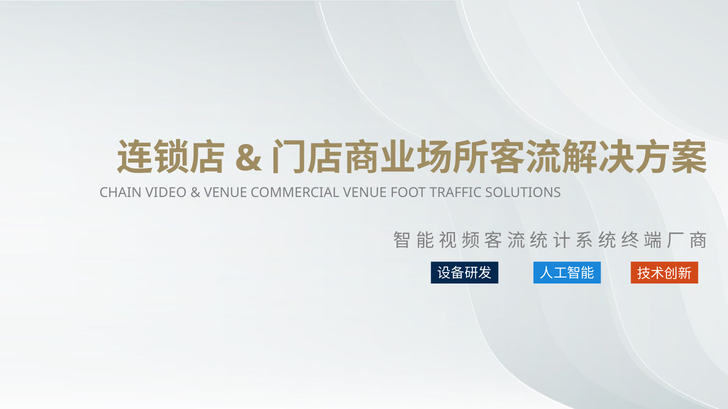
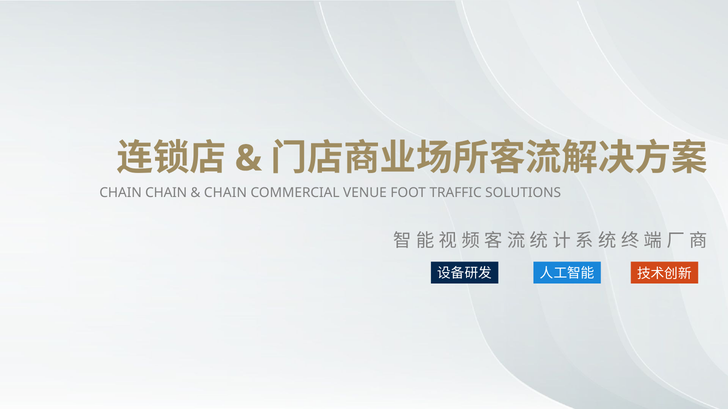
CHAIN VIDEO: VIDEO -> CHAIN (166, 193)
VENUE: VENUE -> CHAIN (225, 193)
